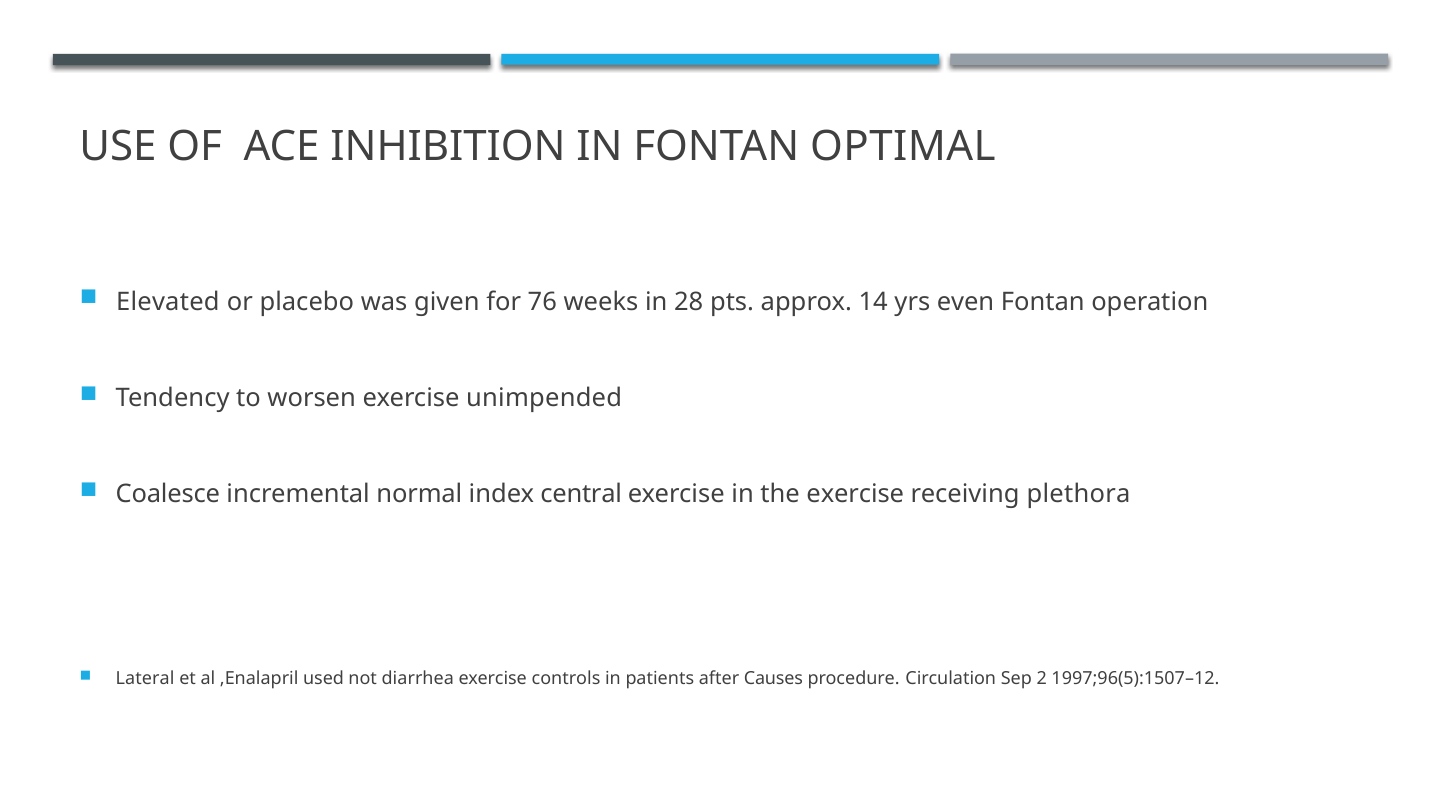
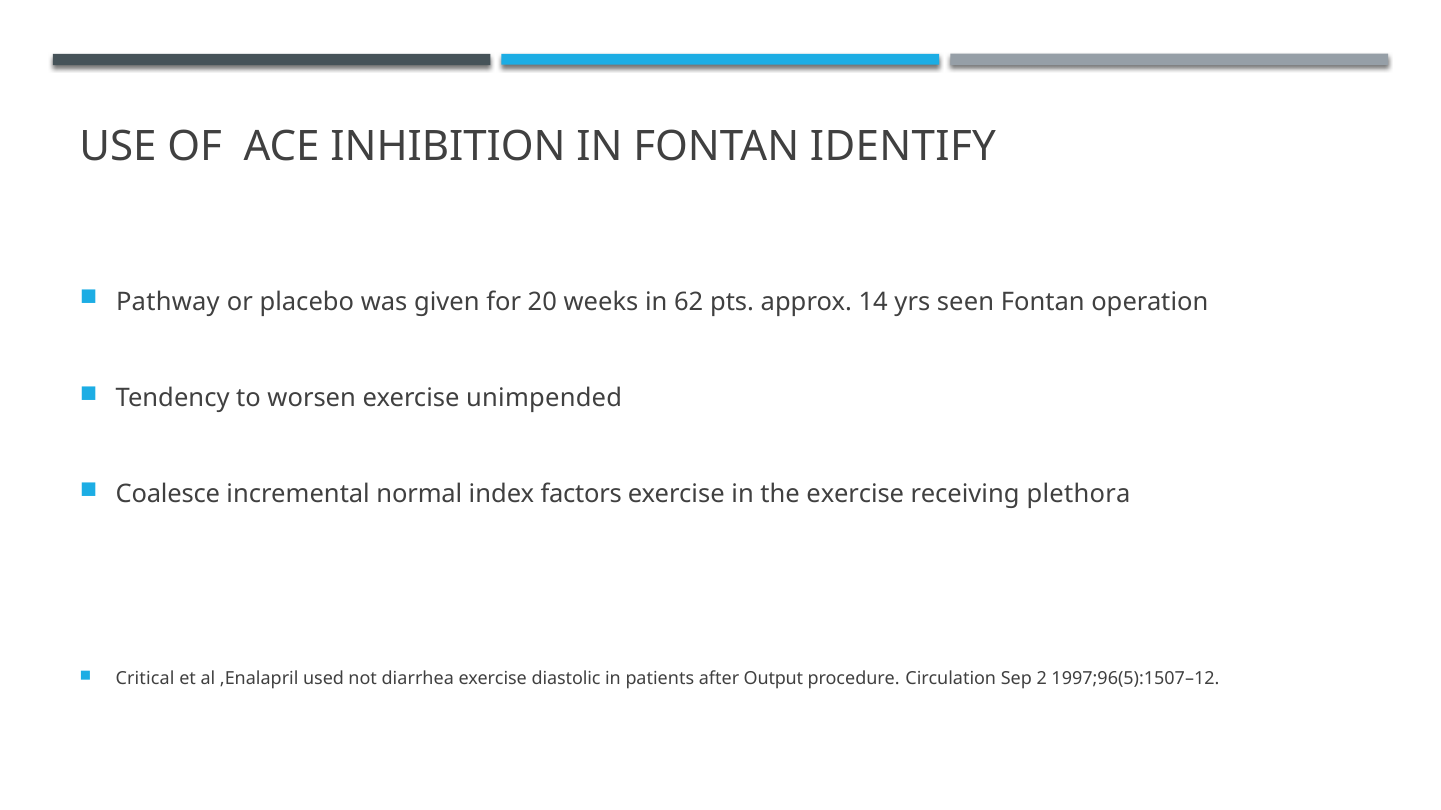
OPTIMAL: OPTIMAL -> IDENTIFY (903, 147)
Elevated: Elevated -> Pathway (168, 302)
76: 76 -> 20 (542, 302)
28: 28 -> 62 (689, 302)
even: even -> seen (965, 302)
central: central -> factors (581, 495)
Lateral: Lateral -> Critical (145, 679)
controls: controls -> diastolic (566, 679)
Causes: Causes -> Output (773, 679)
